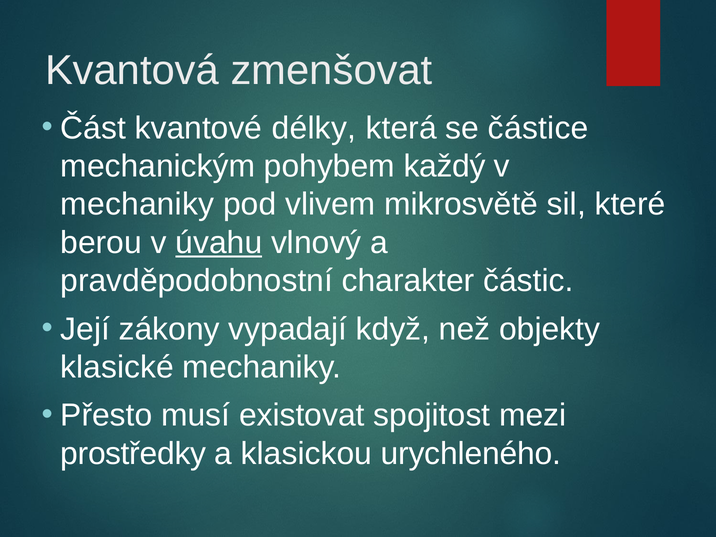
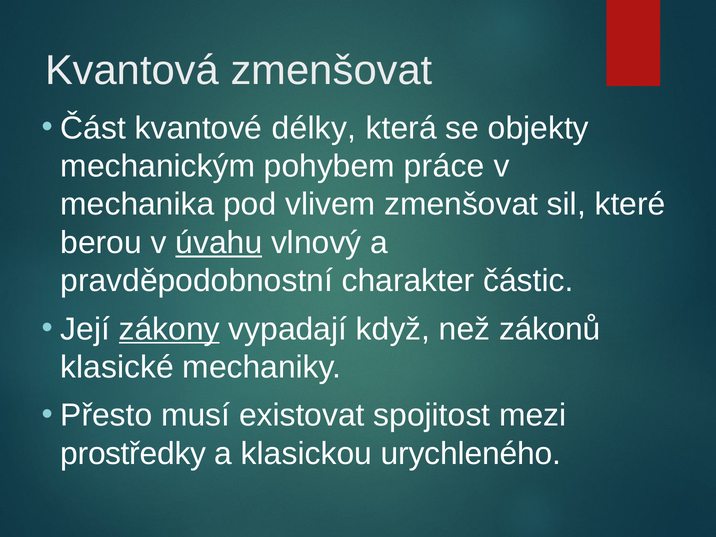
částice: částice -> objekty (538, 128)
každý: každý -> práce (444, 166)
mechaniky: mechaniky -> mechanika (137, 204)
vlivem mikrosvětě: mikrosvětě -> zmenšovat (461, 204)
zákony underline: none -> present (169, 329)
objekty: objekty -> zákonů (550, 329)
